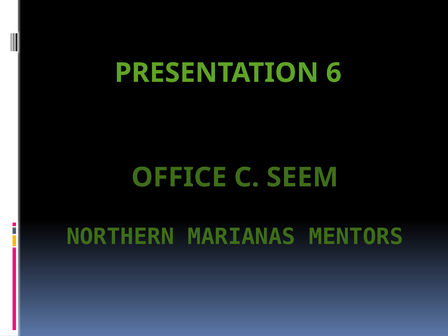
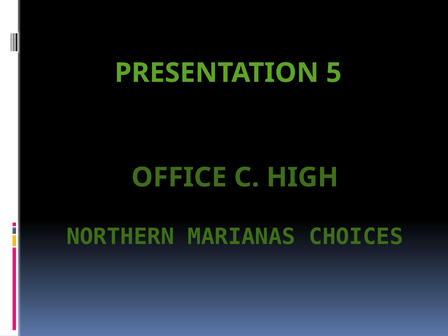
6: 6 -> 5 (334, 73)
SEEM: SEEM -> HIGH (302, 177)
MENTORS: MENTORS -> CHOICES (356, 237)
